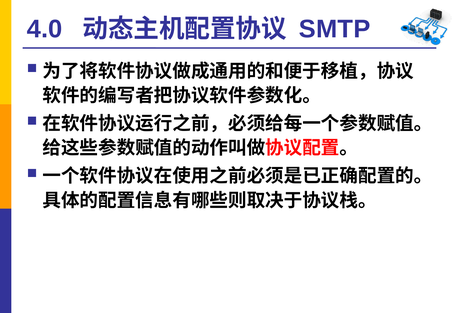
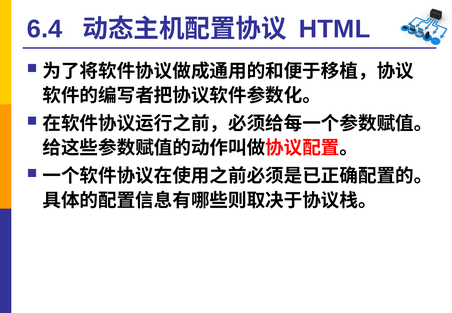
4.0: 4.0 -> 6.4 (45, 29)
SMTP: SMTP -> HTML (335, 29)
